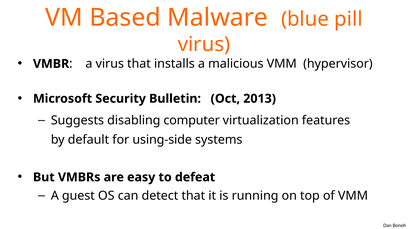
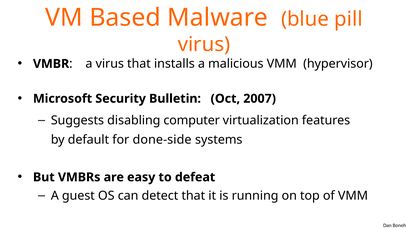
2013: 2013 -> 2007 (260, 99)
using-side: using-side -> done-side (162, 140)
